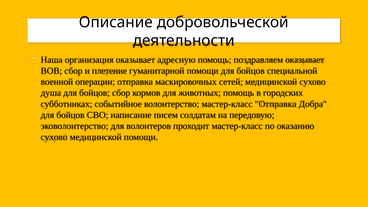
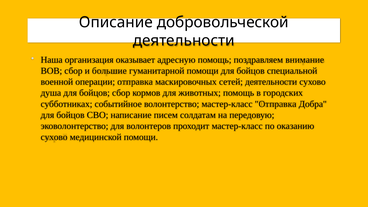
поздравляем оказывает: оказывает -> внимание (305, 60)
плетение: плетение -> большие (109, 71)
сетей медицинской: медицинской -> деятельности (271, 82)
